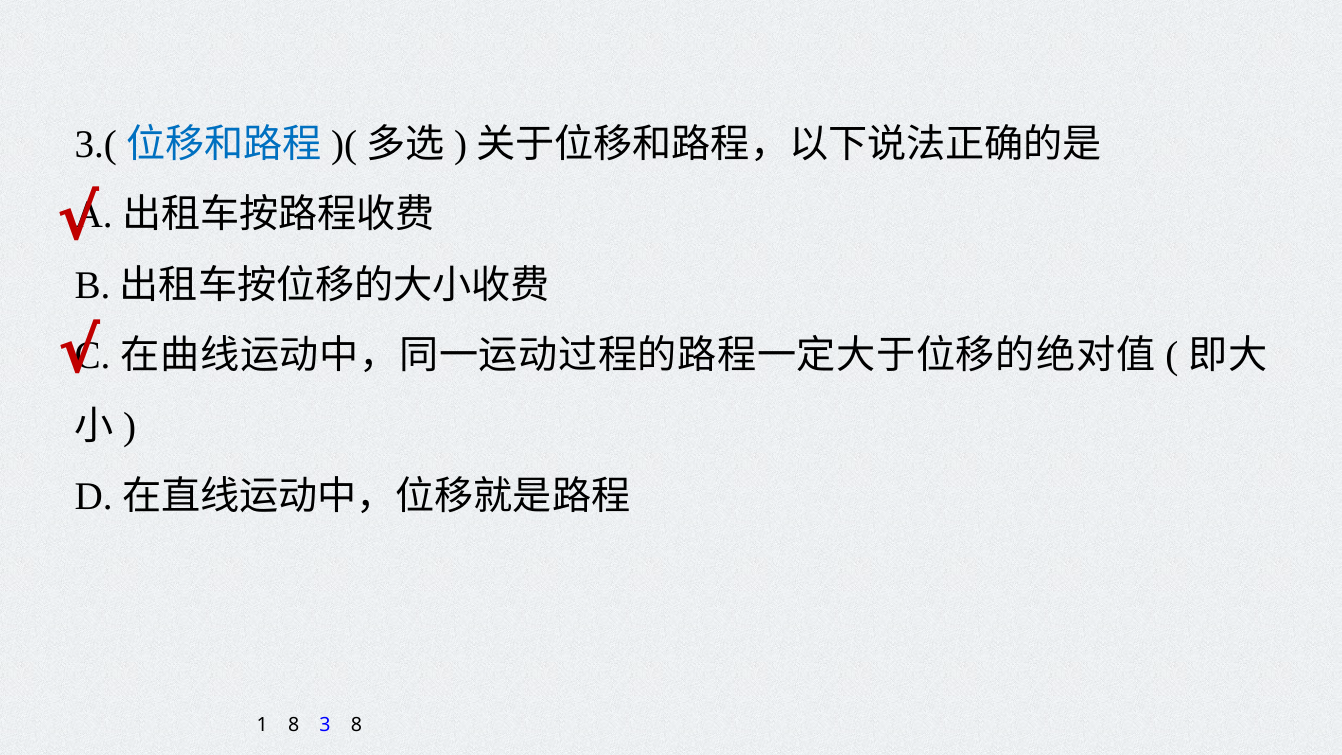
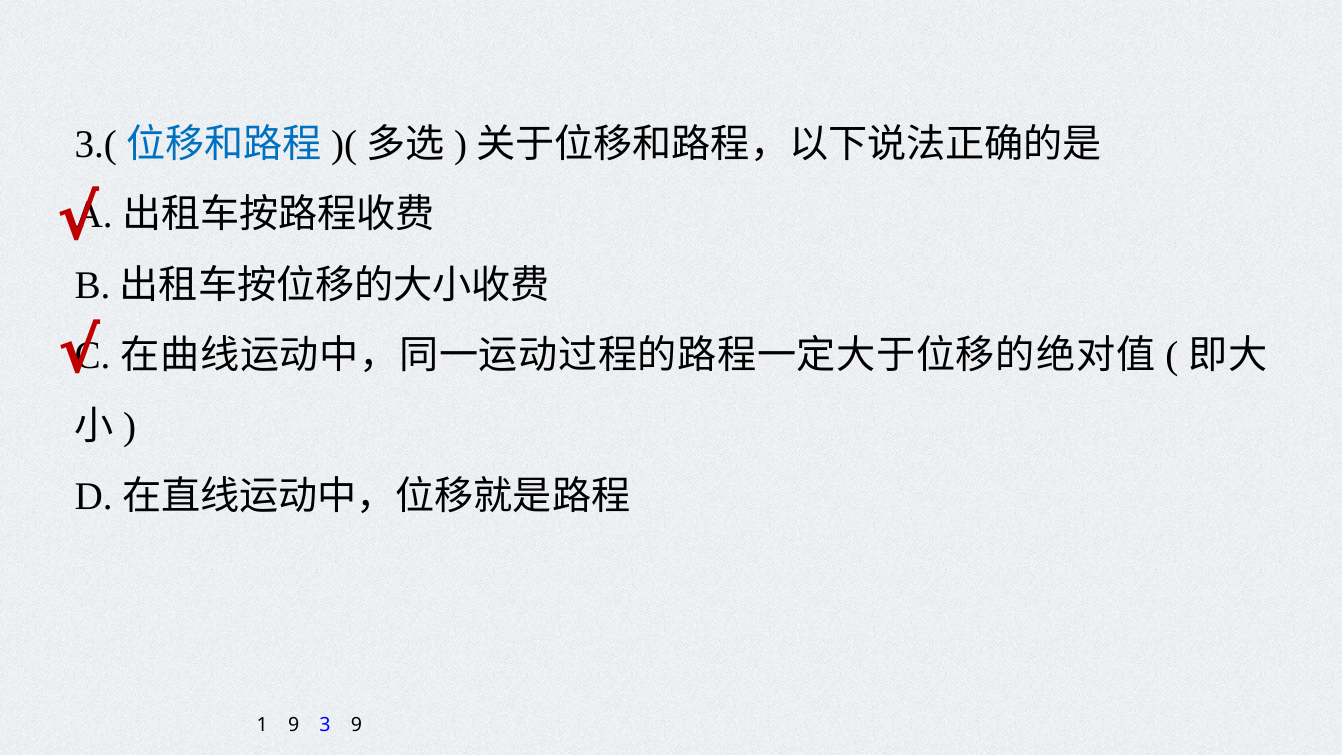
1 8: 8 -> 9 (294, 726)
3 8: 8 -> 9 (356, 726)
